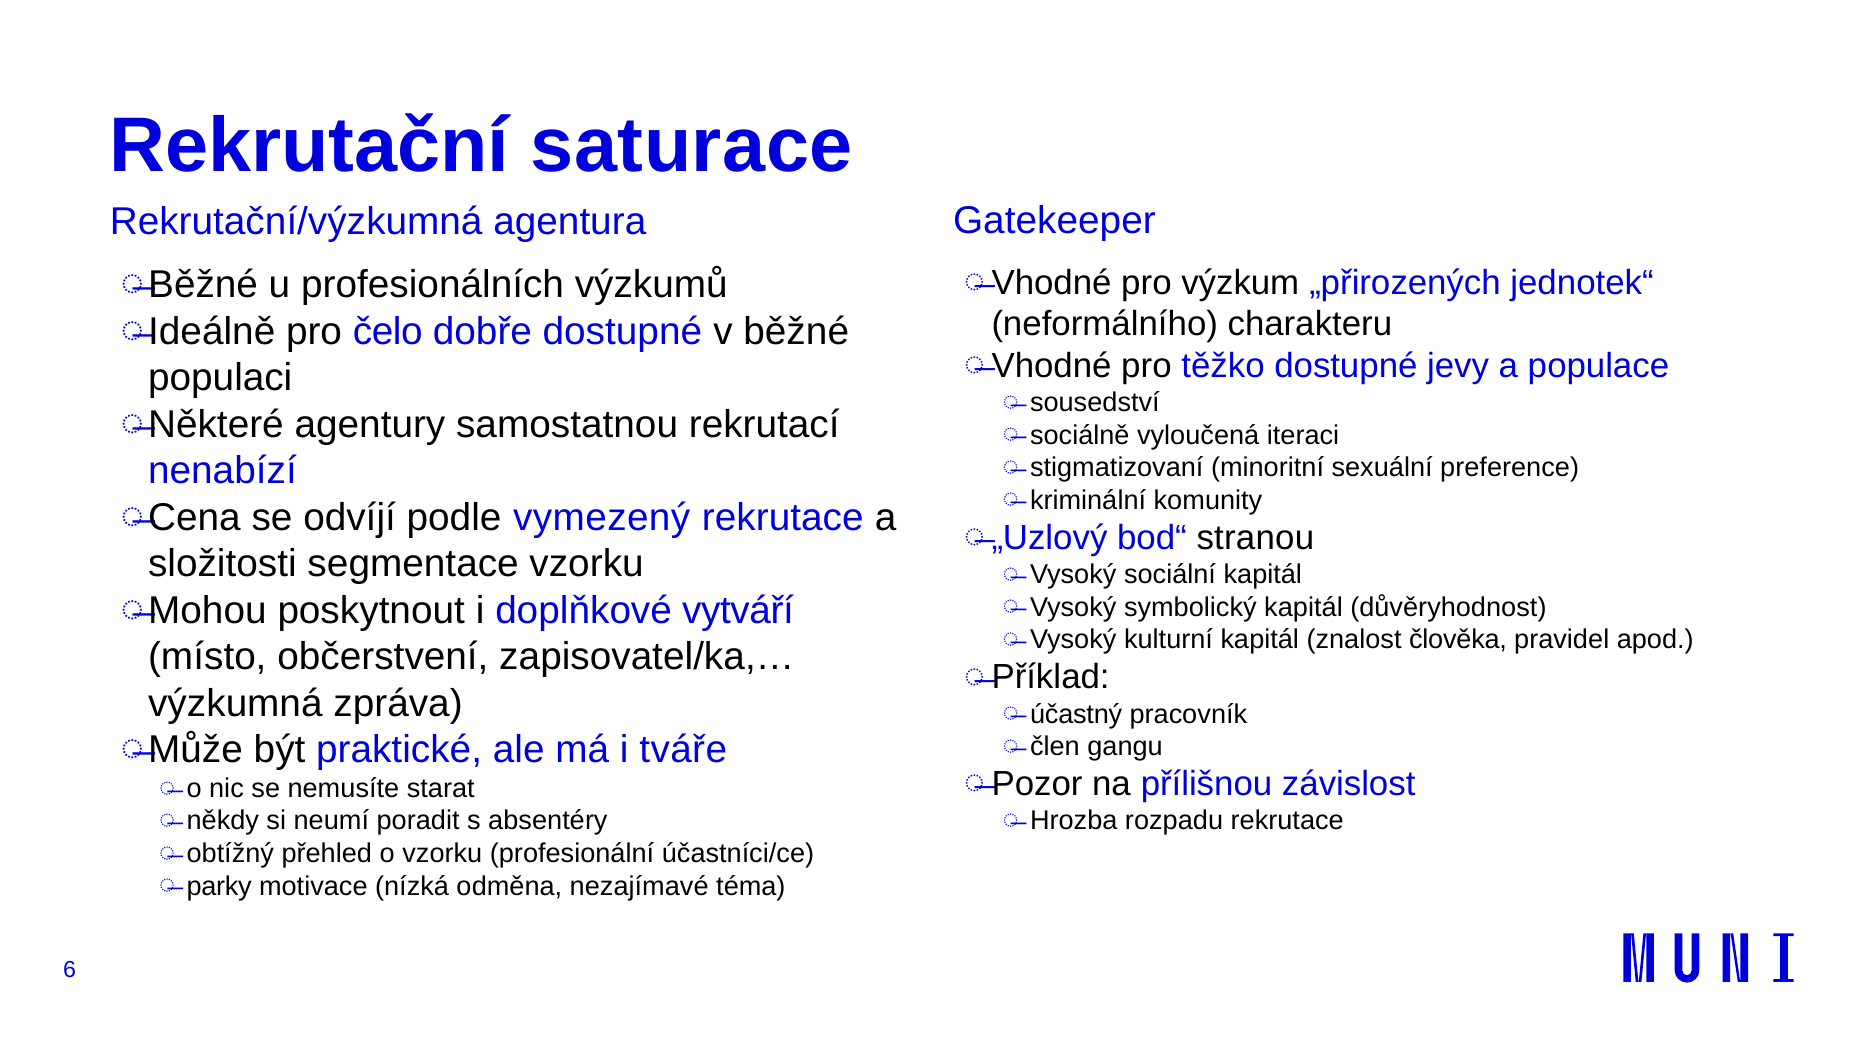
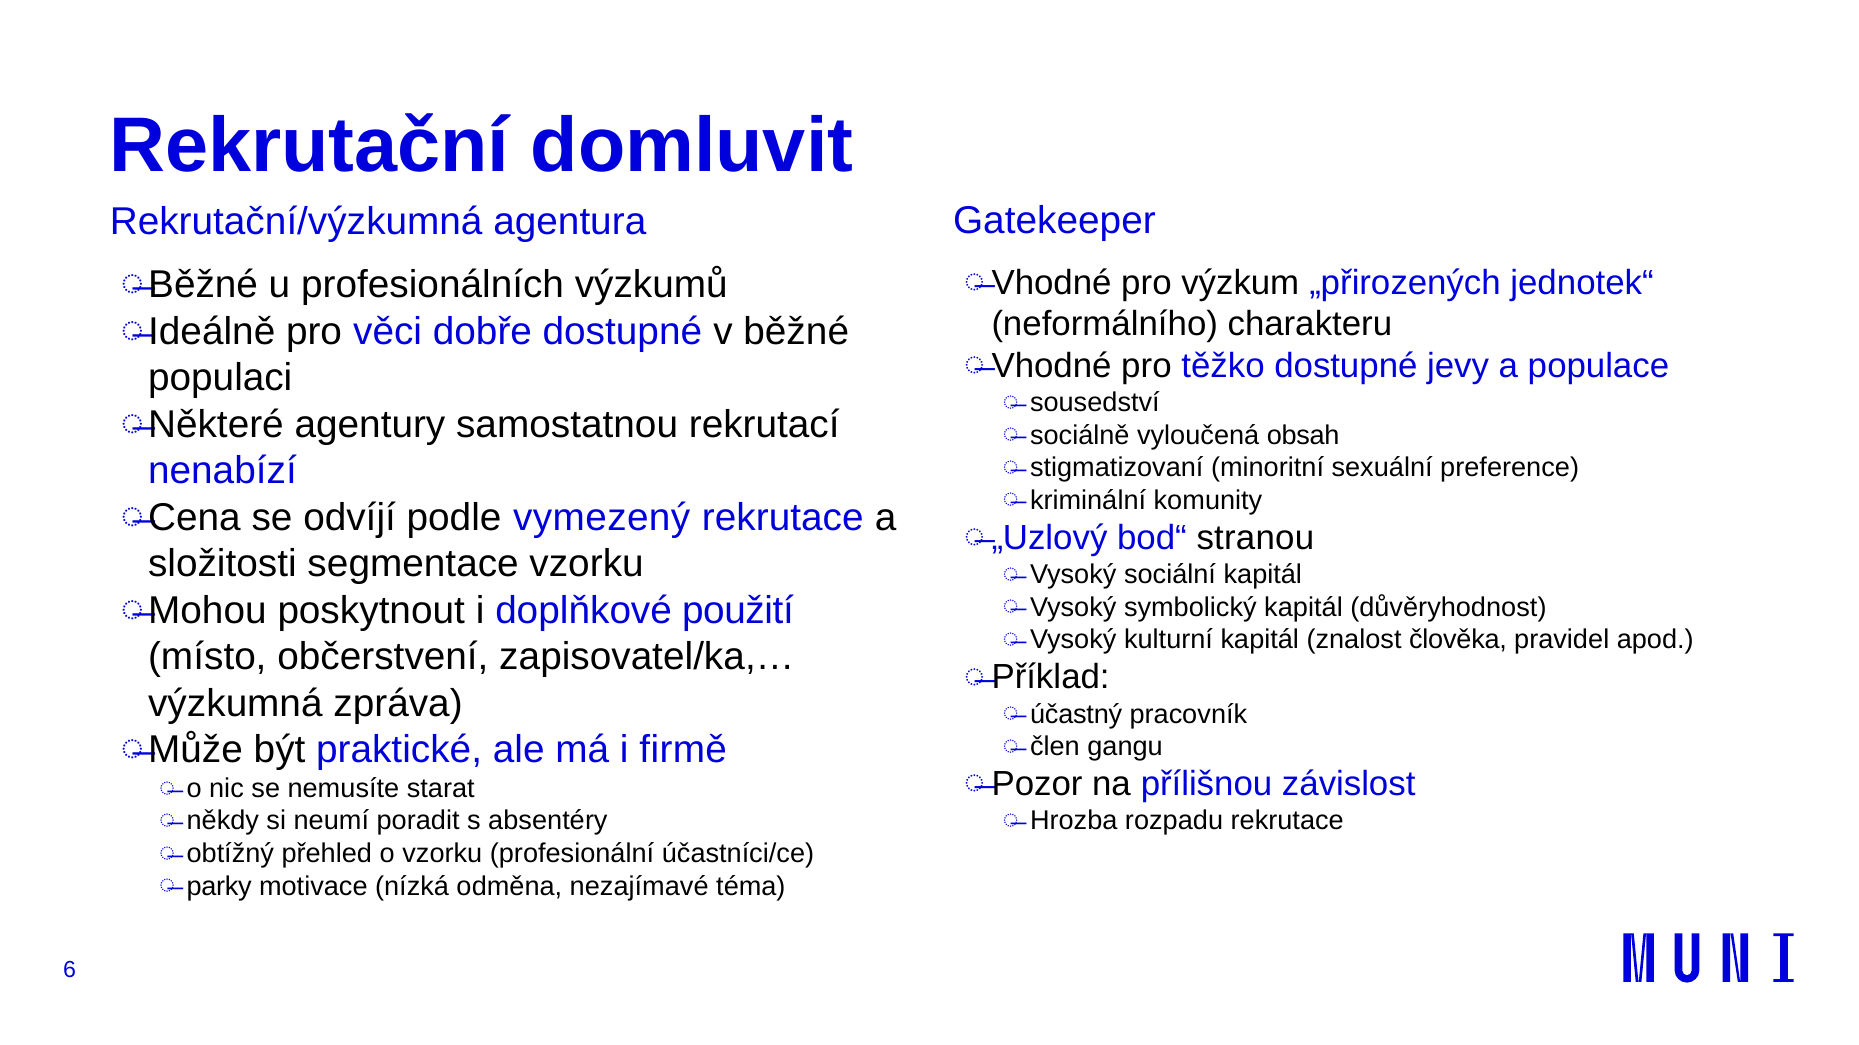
saturace: saturace -> domluvit (692, 146)
čelo: čelo -> věci (388, 332)
iteraci: iteraci -> obsah (1303, 436)
vytváří: vytváří -> použití (738, 611)
tváře: tváře -> firmě (683, 750)
